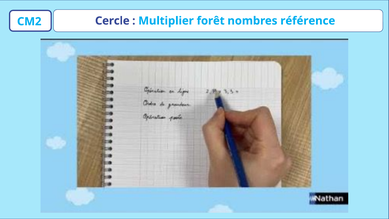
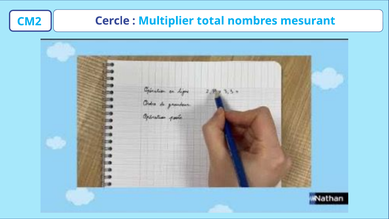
forêt: forêt -> total (211, 21)
référence: référence -> mesurant (308, 21)
